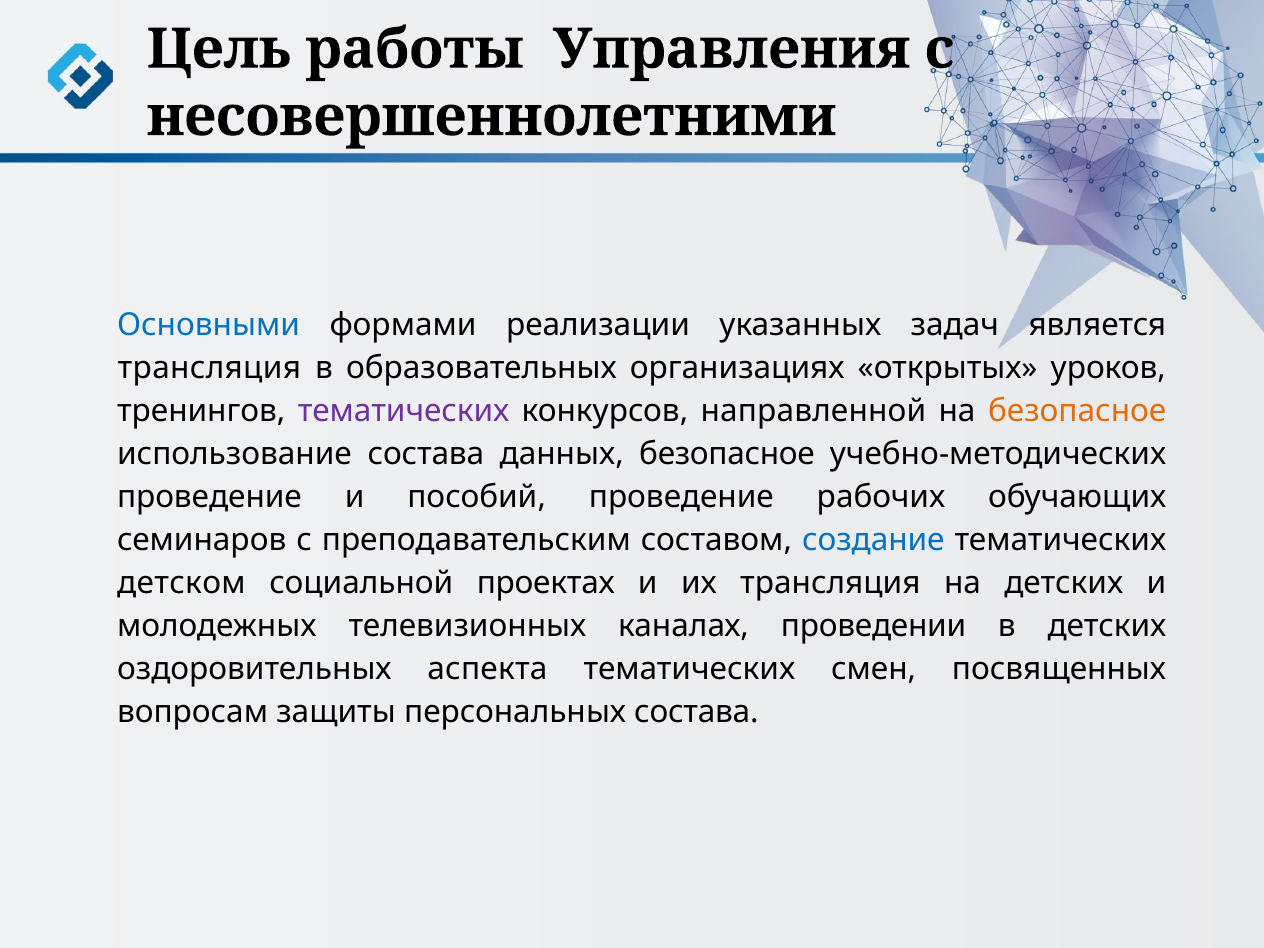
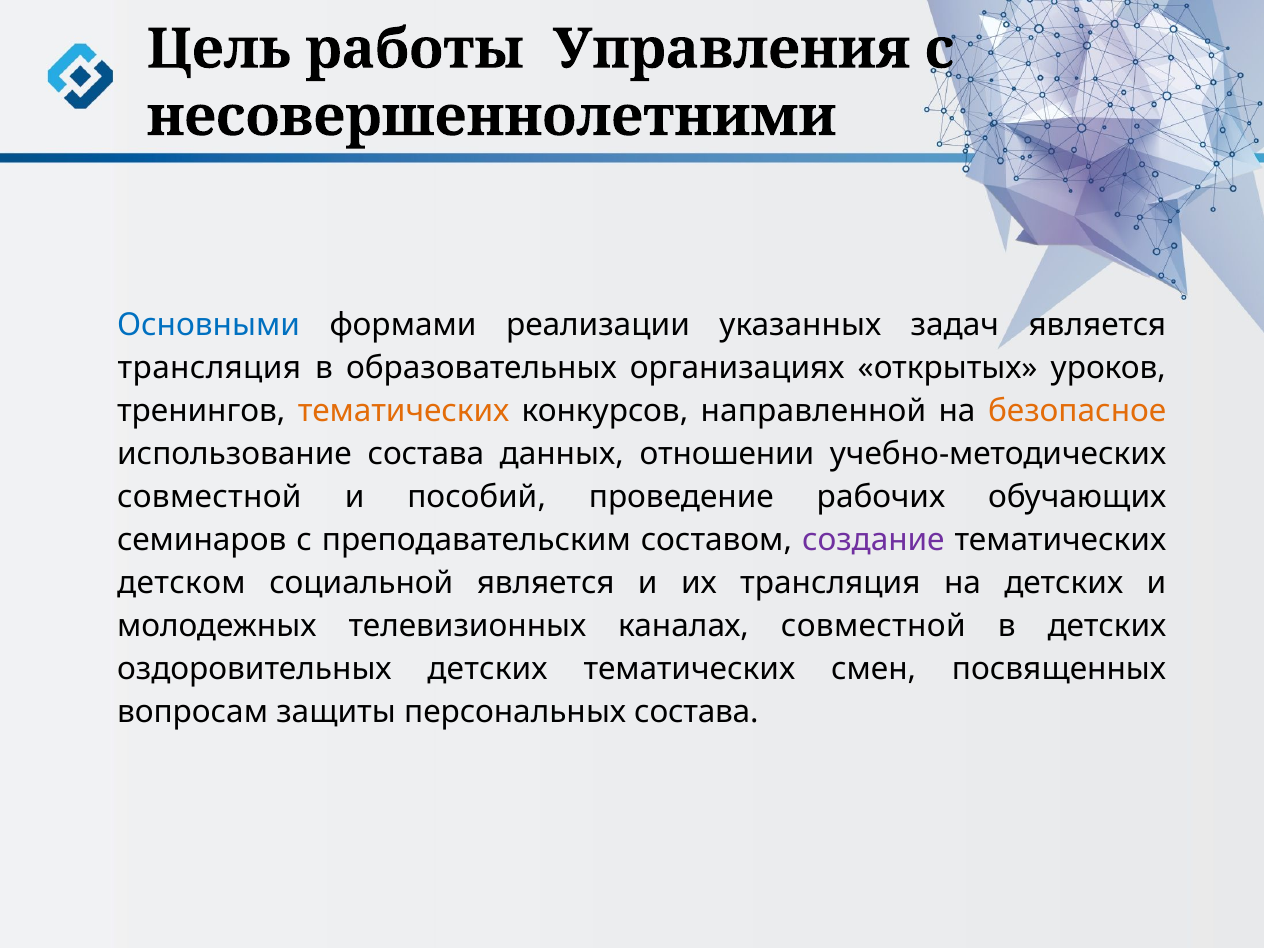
тематических colour: purple -> orange (404, 412)
данных безопасное: безопасное -> отношении (727, 455)
проведение: проведение -> совместной (209, 498)
создание colour: blue -> purple (873, 541)
социальной проектах: проектах -> является (546, 584)
каналах проведении: проведении -> совместной (873, 626)
оздоровительных аспекта: аспекта -> детских (488, 669)
